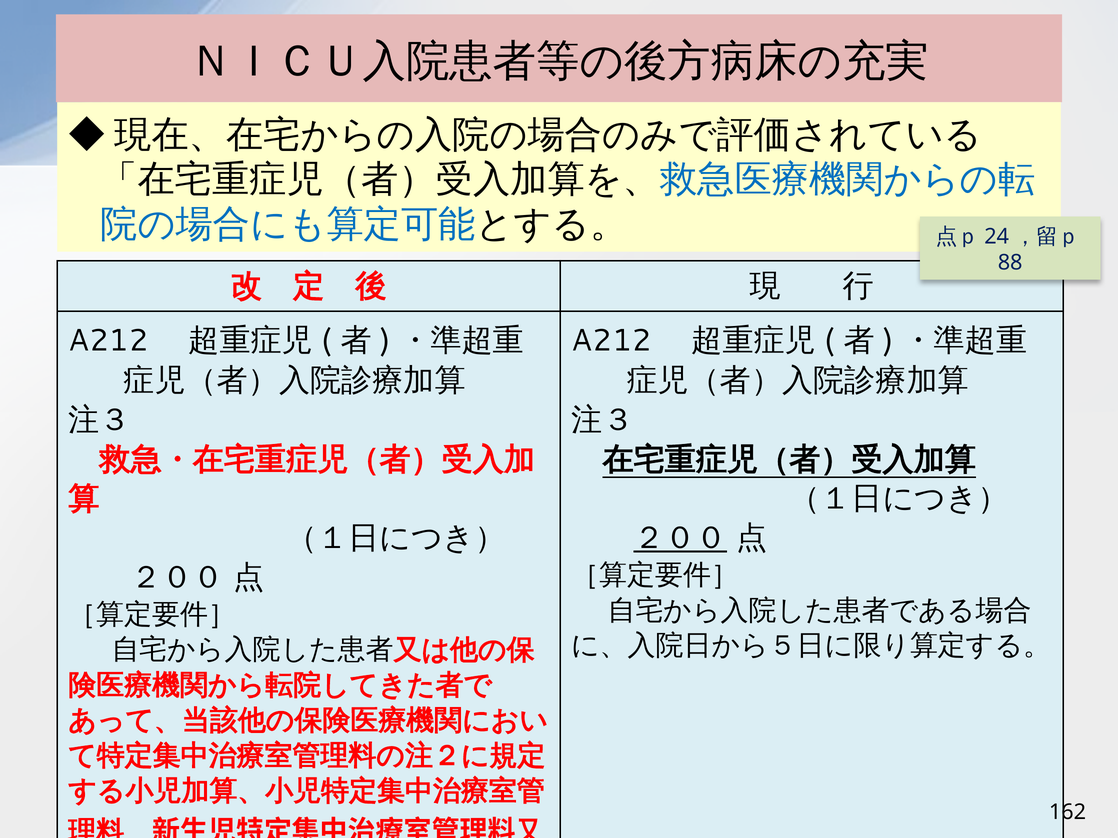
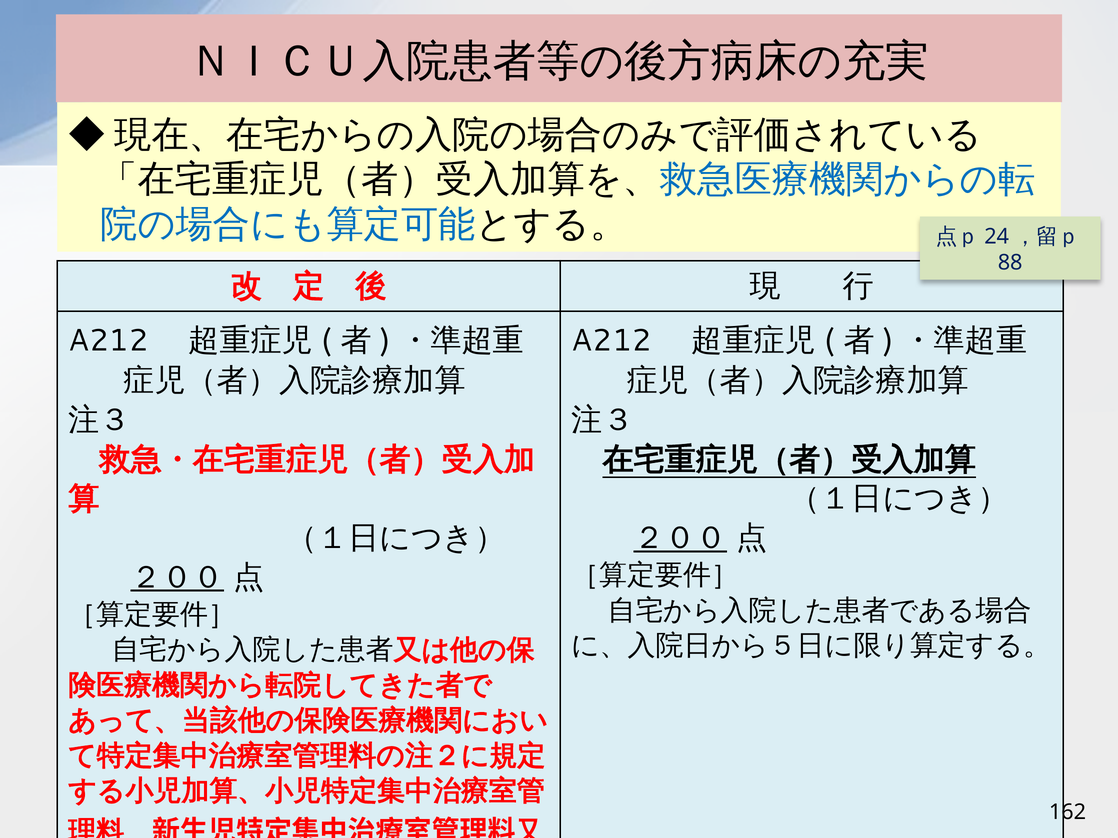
２００ underline: none -> present (177, 578)
